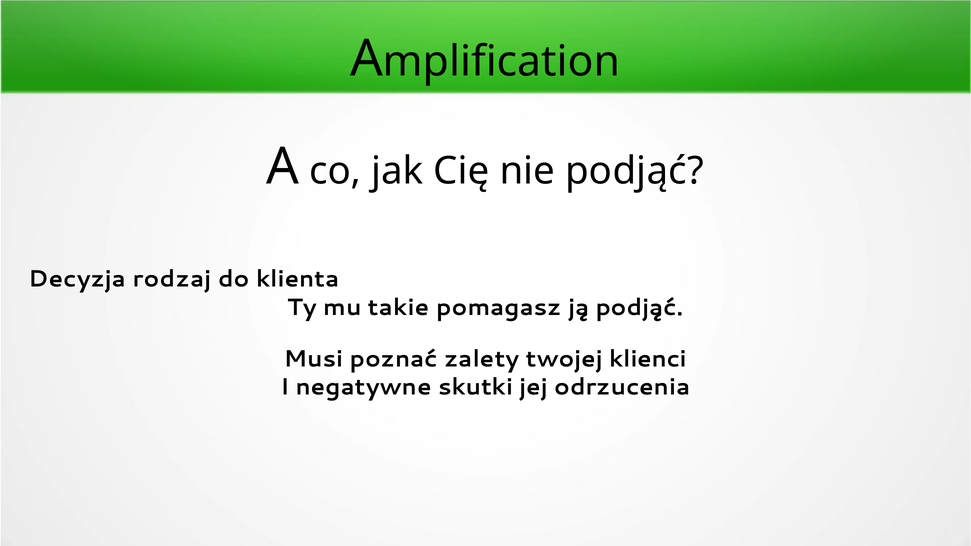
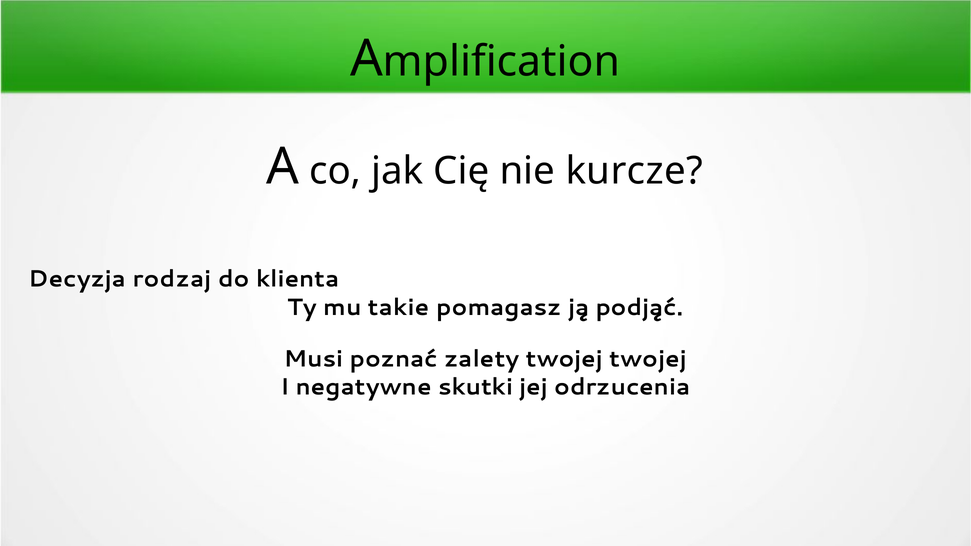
nie podjąć: podjąć -> kurcze (634, 171)
twojej klienci: klienci -> twojej (648, 359)
